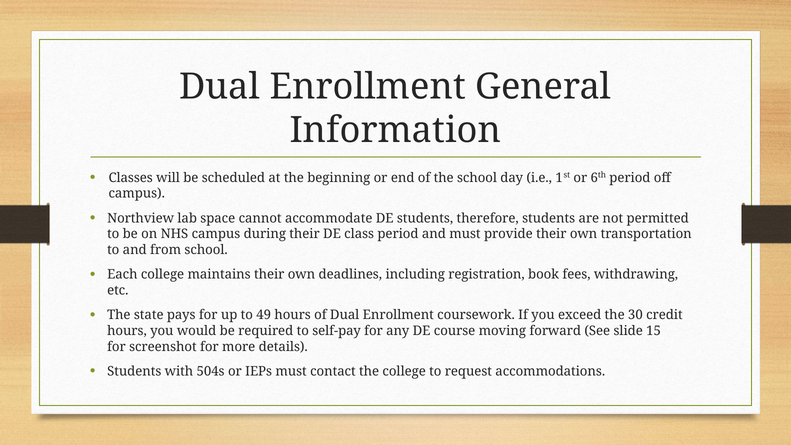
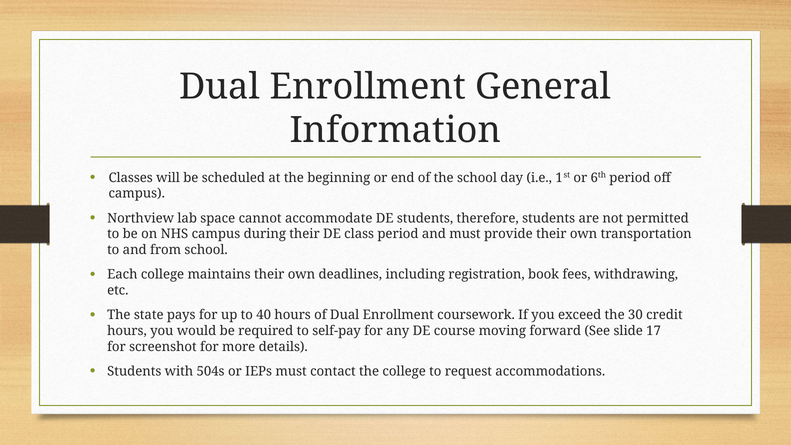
49: 49 -> 40 (264, 315)
15: 15 -> 17 (654, 331)
